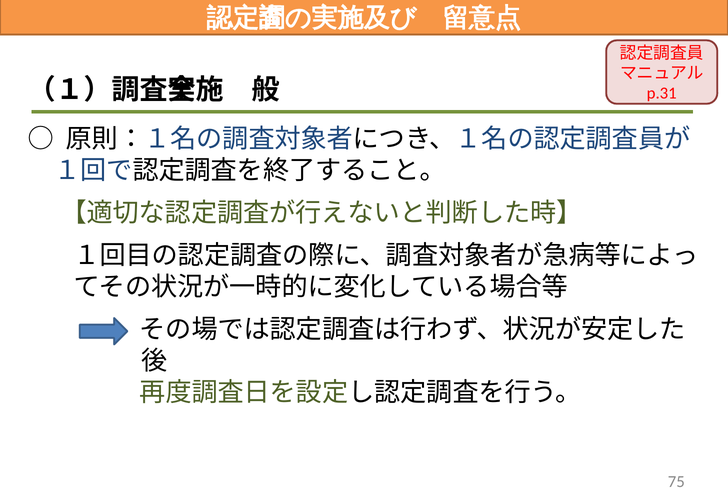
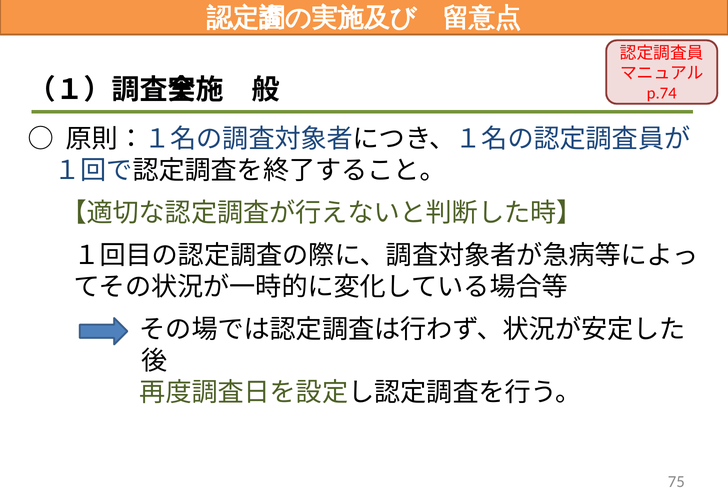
p.31: p.31 -> p.74 (662, 93)
